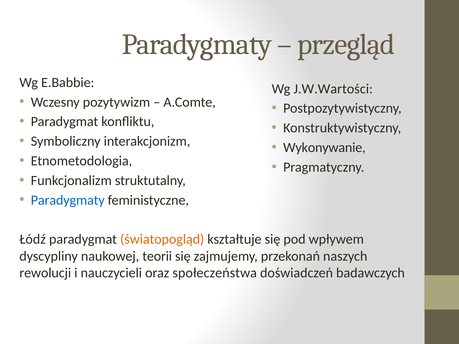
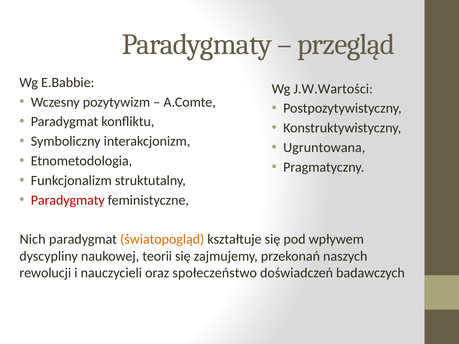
Wykonywanie: Wykonywanie -> Ugruntowana (324, 148)
Paradygmaty colour: blue -> red (68, 200)
Łódź: Łódź -> Nich (33, 239)
społeczeństwa: społeczeństwa -> społeczeństwo (215, 273)
